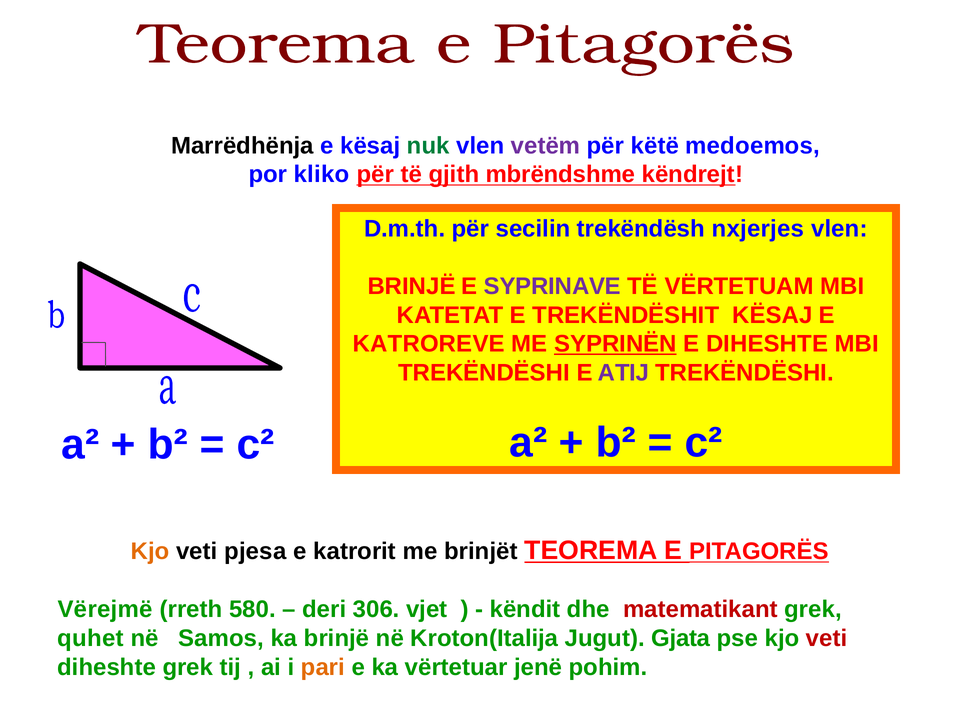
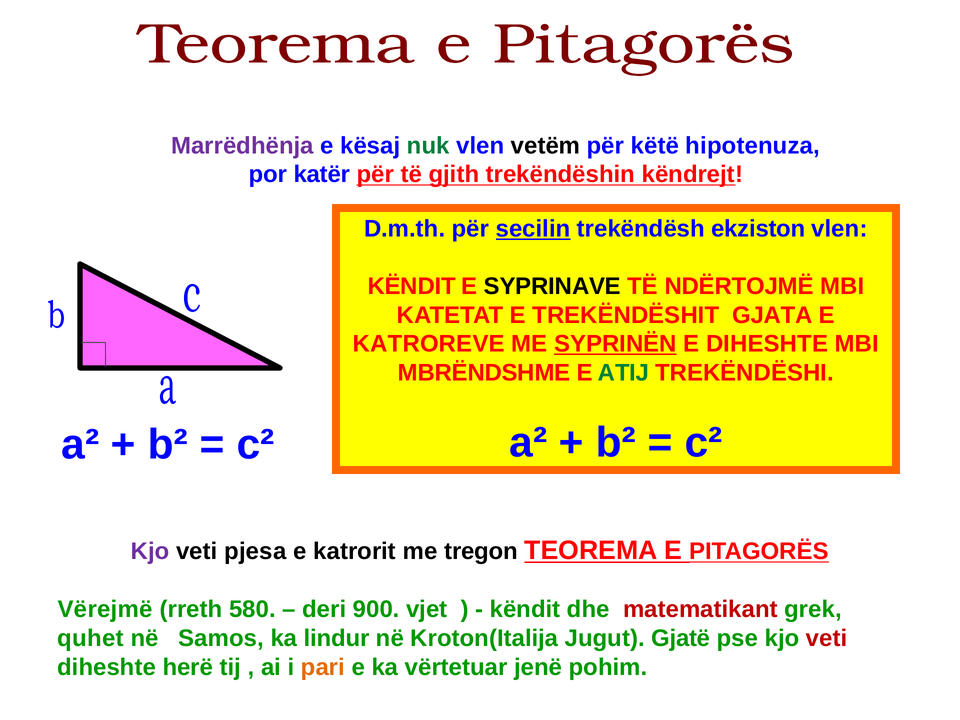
Marrëdhënja colour: black -> purple (242, 146)
vetëm colour: purple -> black (545, 146)
medoemos: medoemos -> hipotenuza (753, 146)
kliko: kliko -> katër (322, 174)
mbrëndshme: mbrëndshme -> trekëndëshin (560, 174)
secilin underline: none -> present (533, 229)
nxjerjes: nxjerjes -> ekziston (758, 229)
BRINJË: BRINJË -> KËNDIT (412, 286)
SYPRINAVE colour: purple -> black (552, 286)
VËRTETUAM: VËRTETUAM -> NDËRTOJMË (739, 286)
TREKËNDËSHIT KËSAJ: KËSAJ -> GJATA (773, 315)
TREKËNDËSHI: TREKËNDËSHI -> MBRËNDSHME (484, 373)
ATIJ colour: purple -> green (624, 373)
Kjo colour: orange -> purple (150, 551)
brinjët: brinjët -> tregon (481, 551)
306: 306 -> 900 (376, 610)
ka brinjë: brinjë -> lindur (337, 638)
Gjata: Gjata -> Gjatë (681, 638)
diheshte grek: grek -> herë (188, 667)
